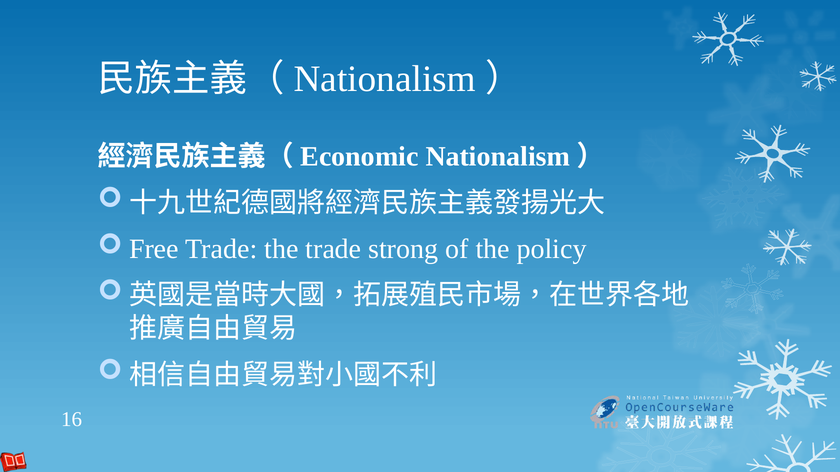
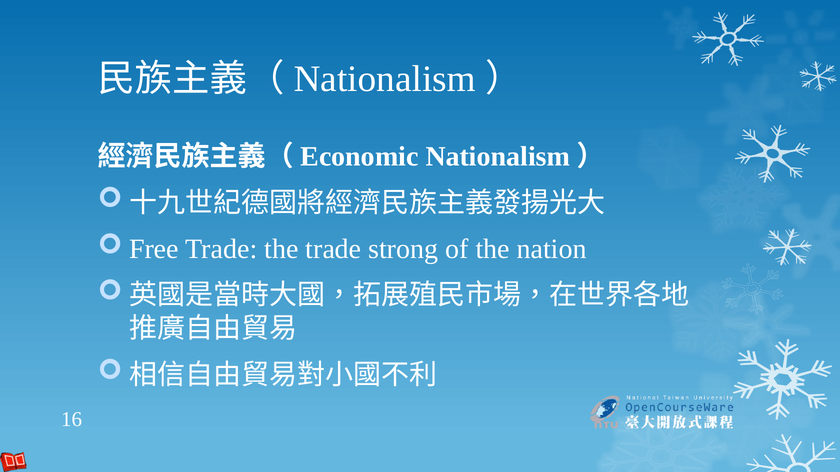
policy: policy -> nation (552, 249)
